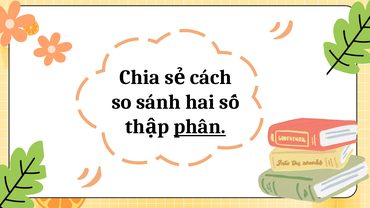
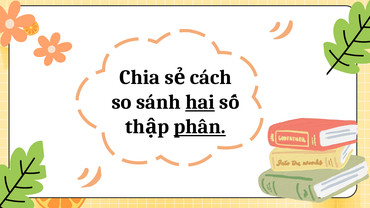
hai underline: none -> present (200, 102)
